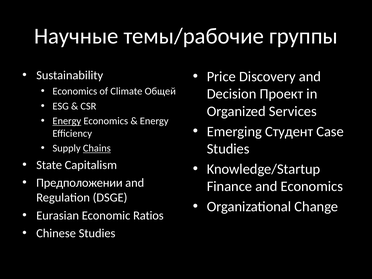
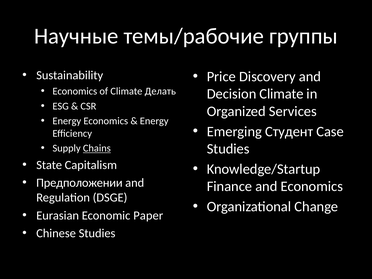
Общей: Общей -> Делать (160, 91)
Decision Проект: Проект -> Climate (281, 94)
Energy underline: present -> none (67, 121)
Ratios: Ratios -> Paper (148, 215)
